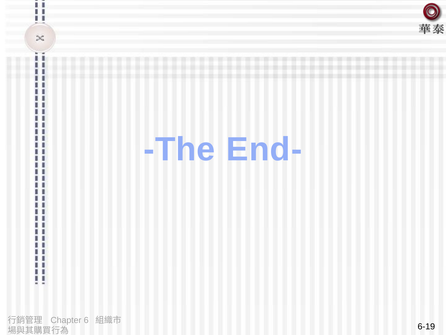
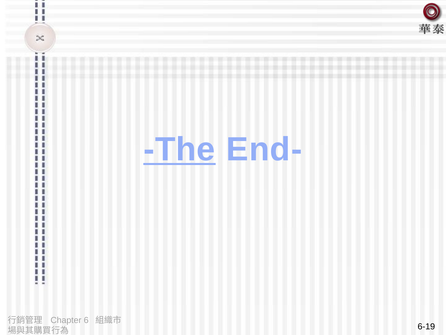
The underline: none -> present (179, 149)
